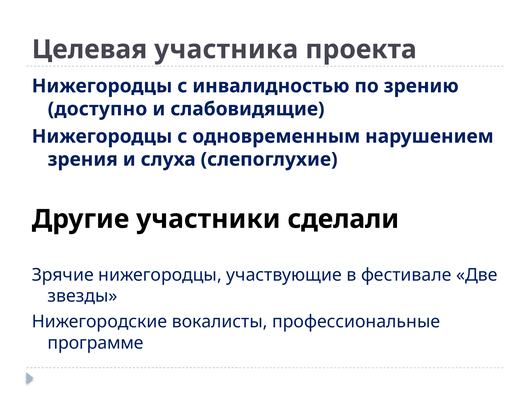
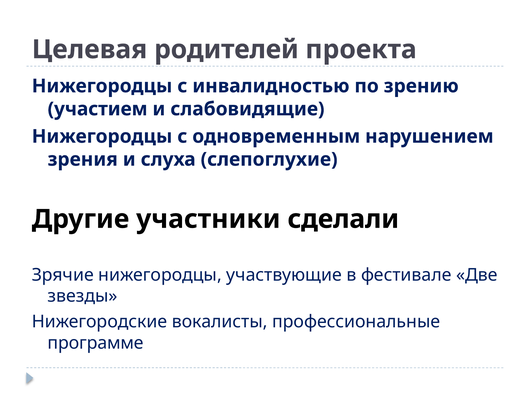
участника: участника -> родителей (226, 50)
доступно: доступно -> участием (98, 109)
